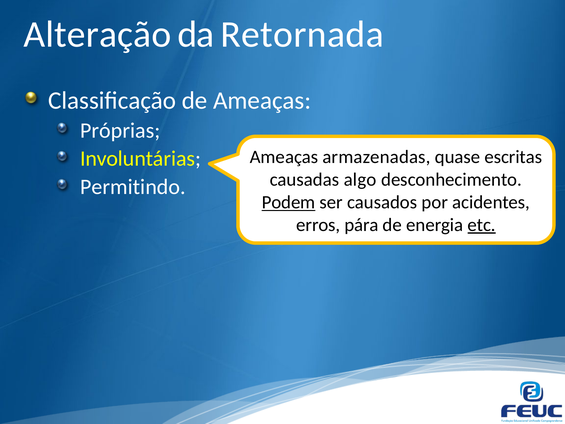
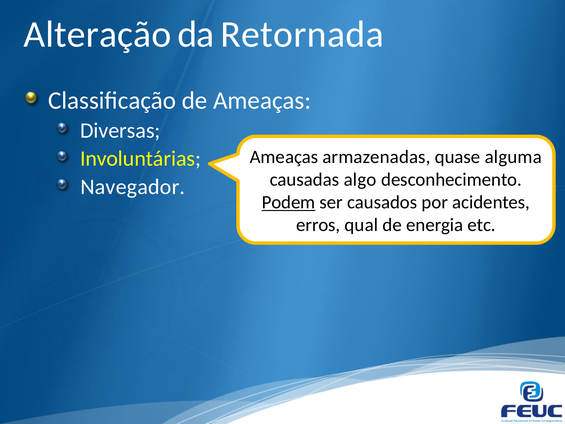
Próprias: Próprias -> Diversas (120, 131)
escritas: escritas -> alguma (513, 157)
Permitindo: Permitindo -> Navegador (133, 187)
pára: pára -> qual (361, 225)
etc underline: present -> none (482, 225)
